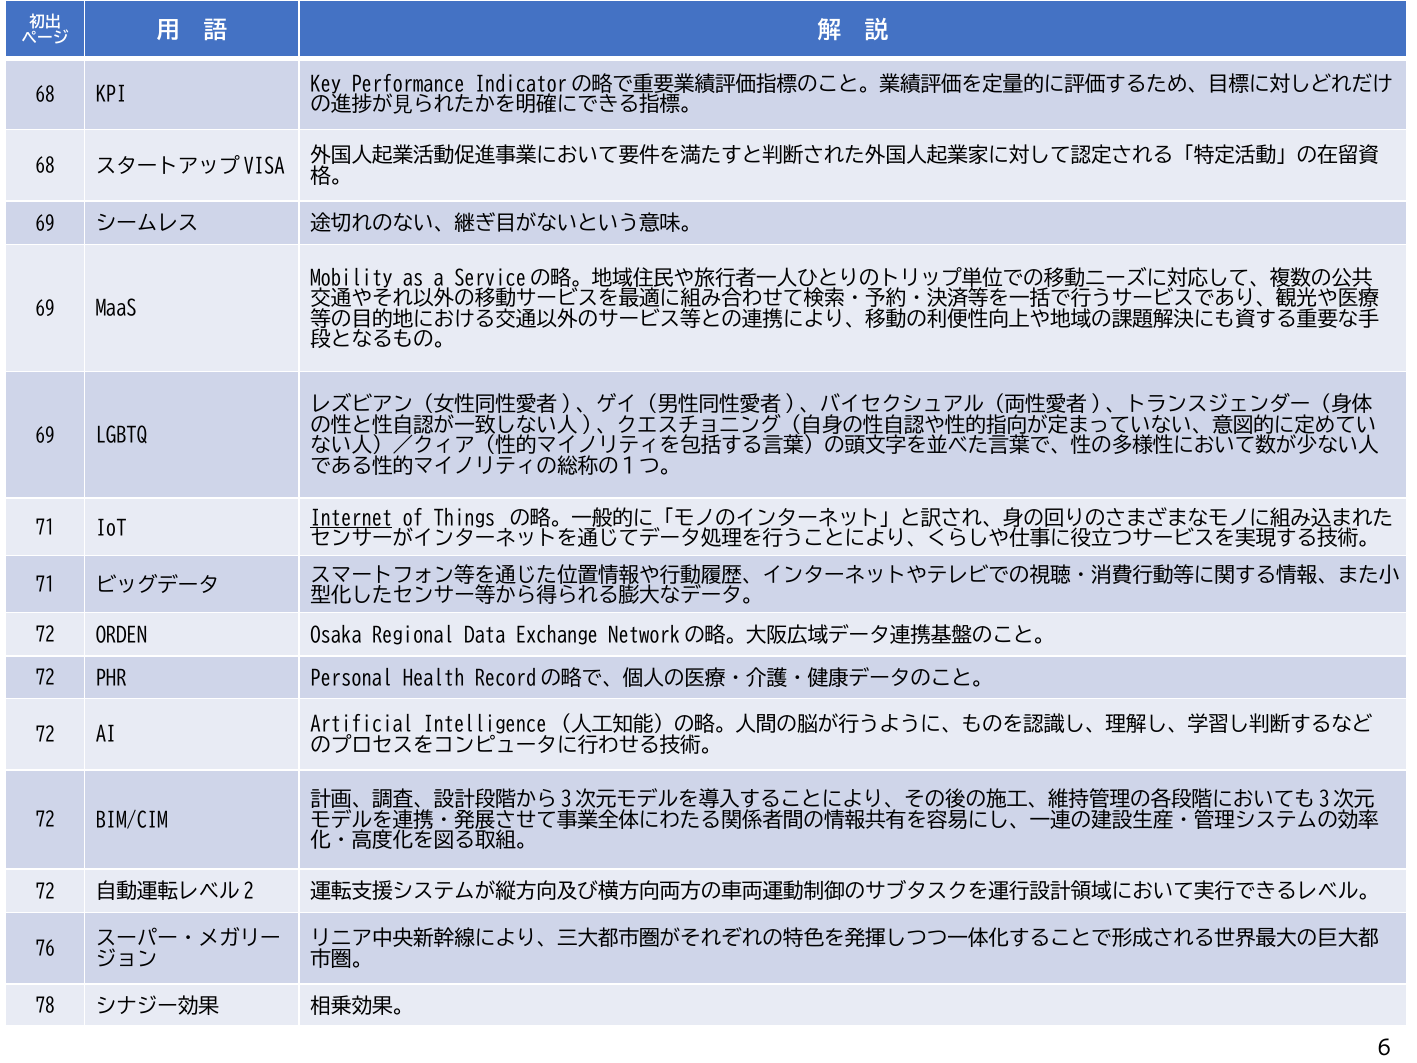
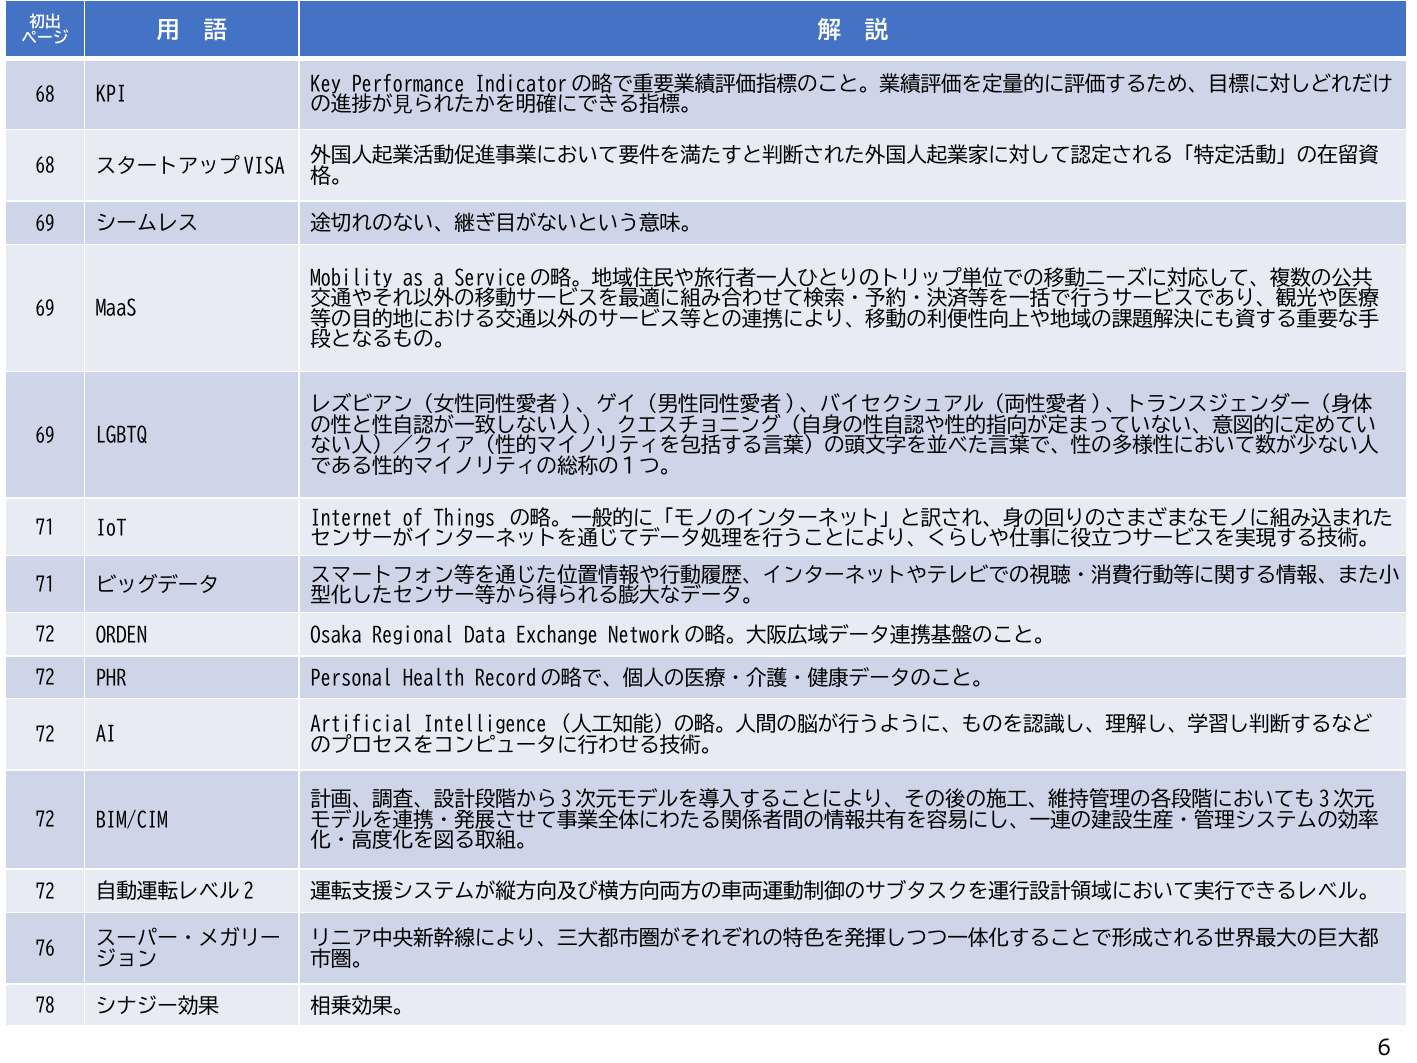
Internet underline: present -> none (351, 518)
